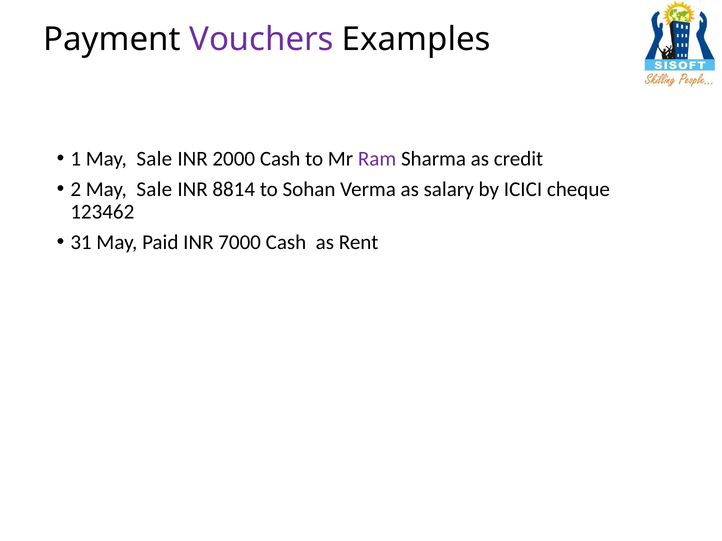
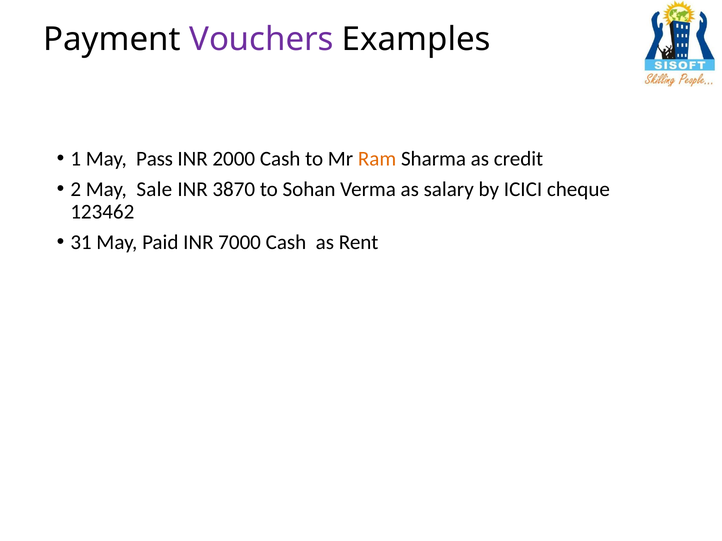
1 May Sale: Sale -> Pass (155, 159)
Ram colour: purple -> orange (377, 159)
8814: 8814 -> 3870 (234, 189)
